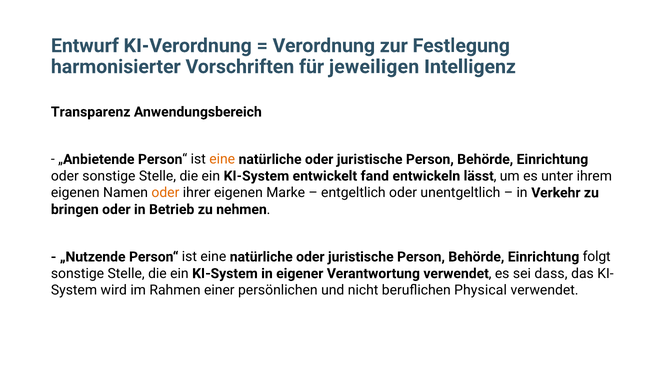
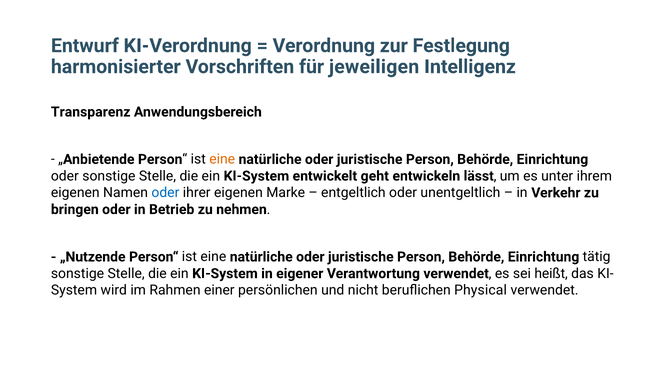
fand: fand -> geht (375, 176)
oder colour: orange -> blue (165, 193)
folgt: folgt -> tätig (597, 257)
dass: dass -> heißt (551, 273)
